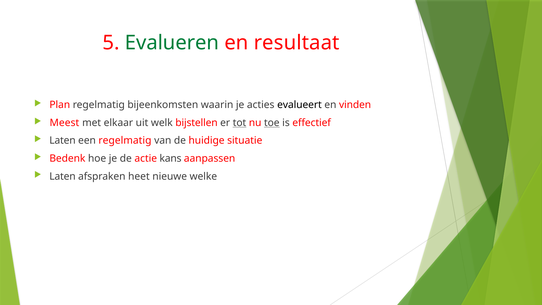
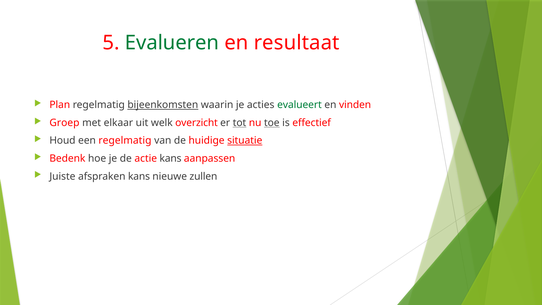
bijeenkomsten underline: none -> present (163, 105)
evalueert colour: black -> green (299, 105)
Meest: Meest -> Groep (64, 123)
bijstellen: bijstellen -> overzicht (197, 123)
Laten: Laten -> Houd (62, 141)
situatie underline: none -> present (245, 141)
Laten: Laten -> Juiste (62, 176)
afspraken heet: heet -> kans (139, 176)
welke: welke -> zullen (203, 176)
